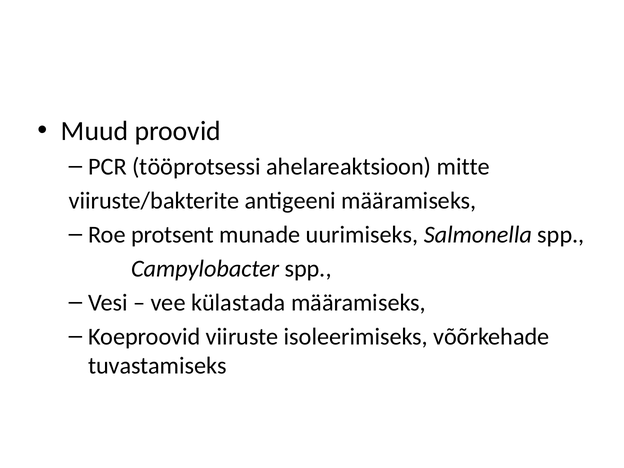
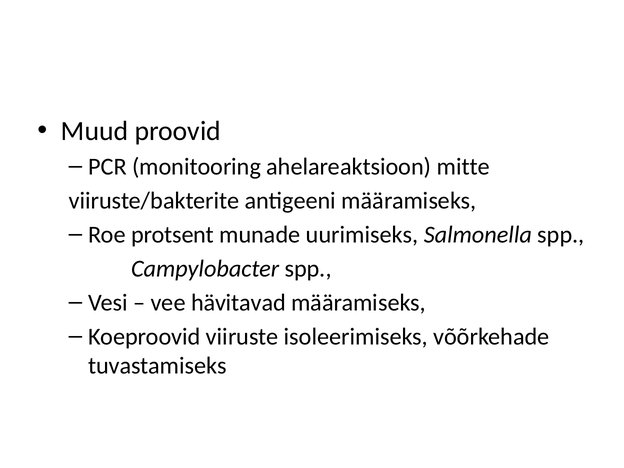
tööprotsessi: tööprotsessi -> monitooring (197, 167)
külastada: külastada -> hävitavad (238, 303)
